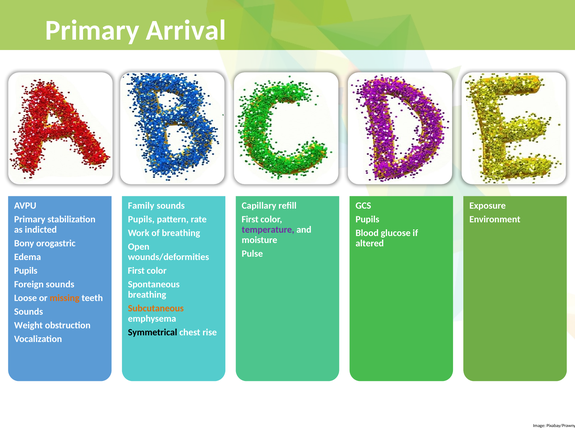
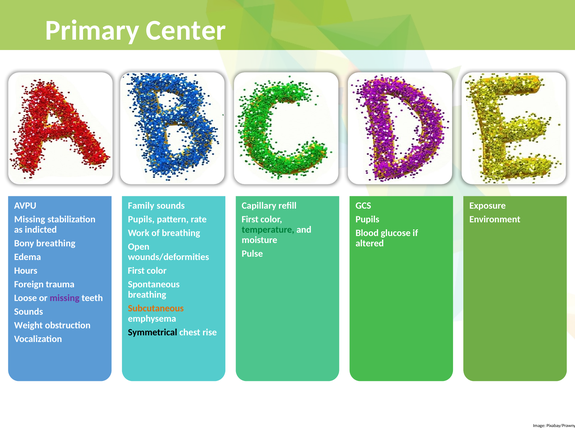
Arrival: Arrival -> Center (186, 30)
Primary: Primary -> Missing (30, 219)
temperature colour: purple -> green (268, 230)
Bony orogastric: orogastric -> breathing (56, 243)
Pupils: Pupils -> Hours (26, 271)
Foreign sounds: sounds -> trauma (60, 284)
missing colour: orange -> purple (65, 298)
